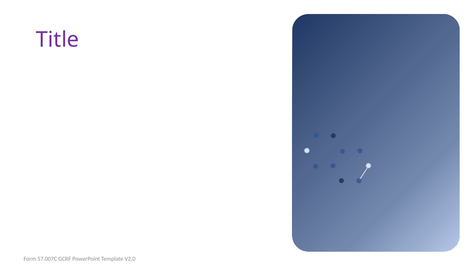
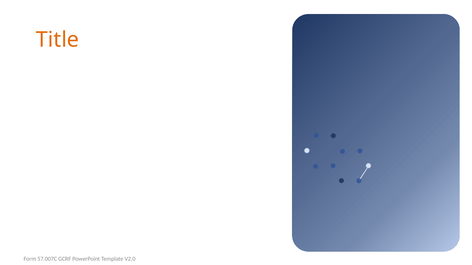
Title colour: purple -> orange (58, 40)
